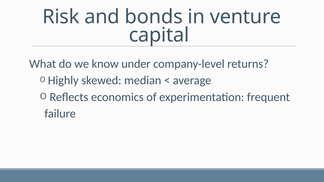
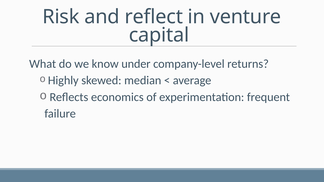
bonds: bonds -> reflect (154, 17)
